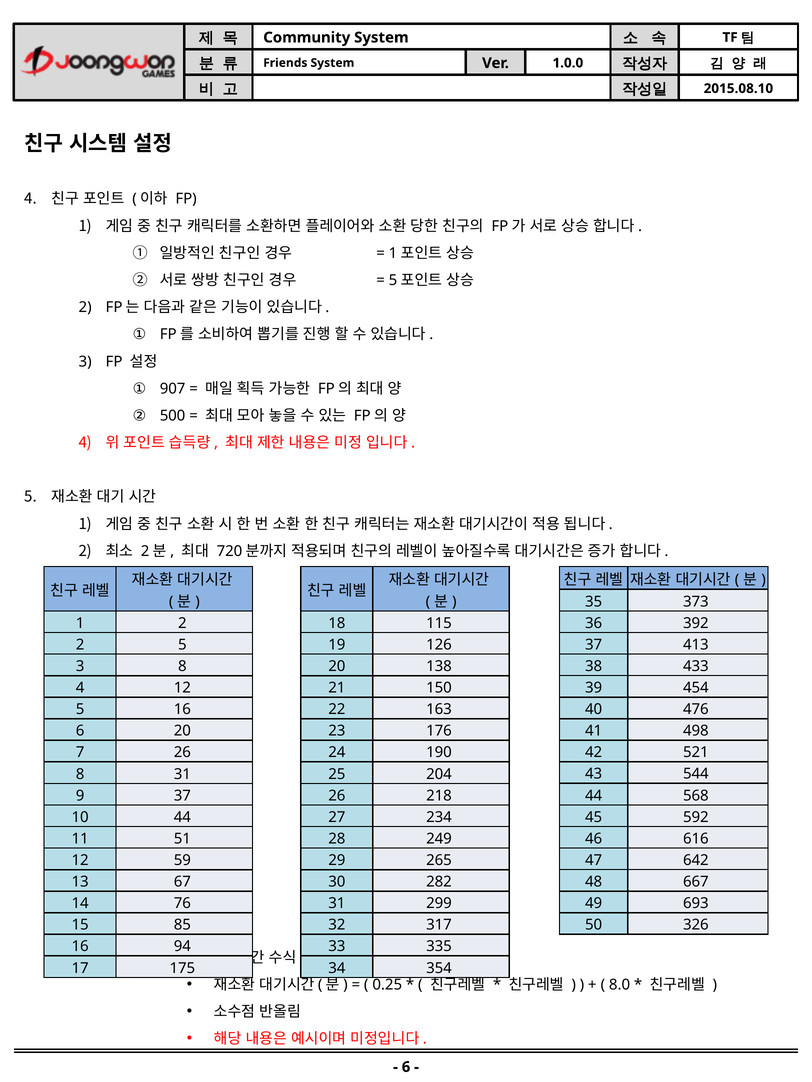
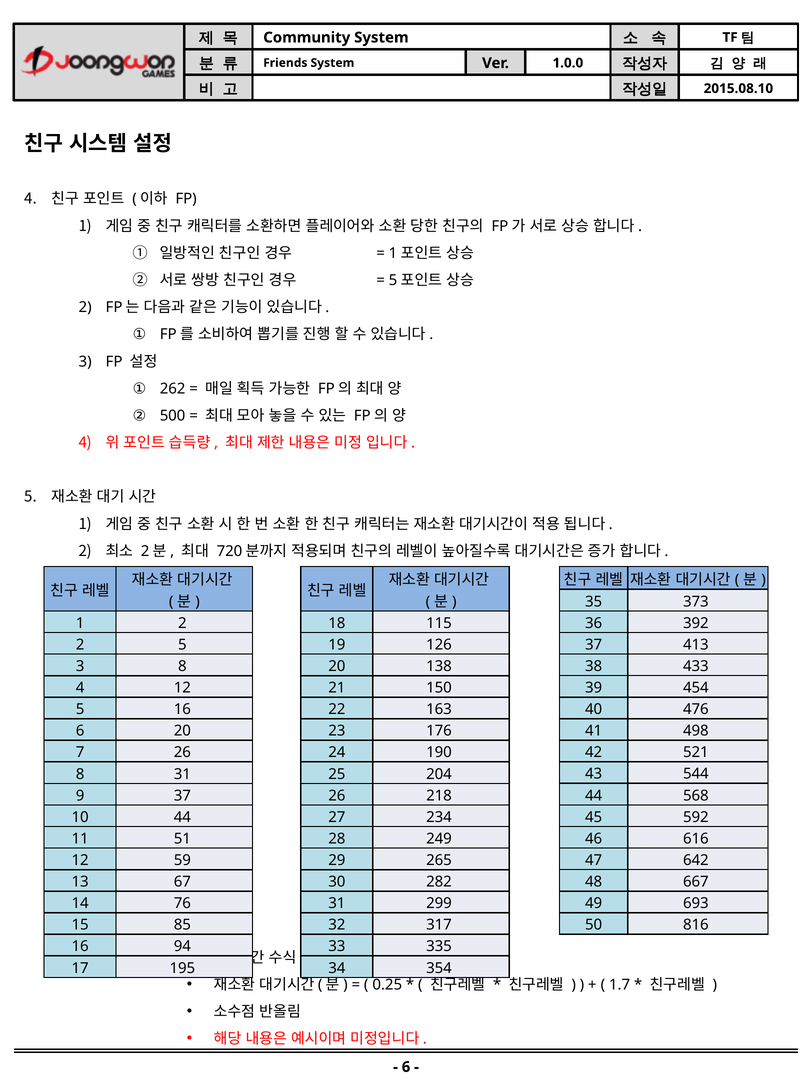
907: 907 -> 262 (173, 389)
326: 326 -> 816 (696, 925)
175: 175 -> 195 (182, 969)
8.0: 8.0 -> 1.7 (620, 985)
